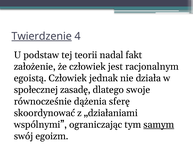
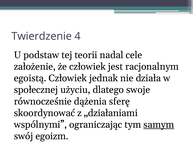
Twierdzenie underline: present -> none (42, 36)
fakt: fakt -> cele (134, 55)
zasadę: zasadę -> użyciu (75, 90)
